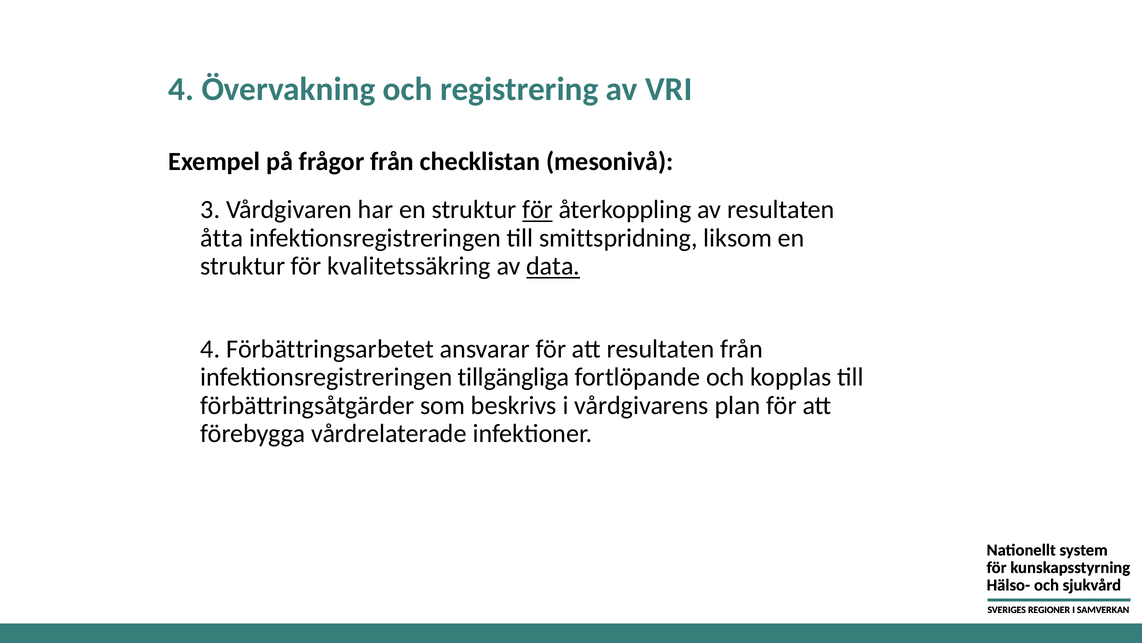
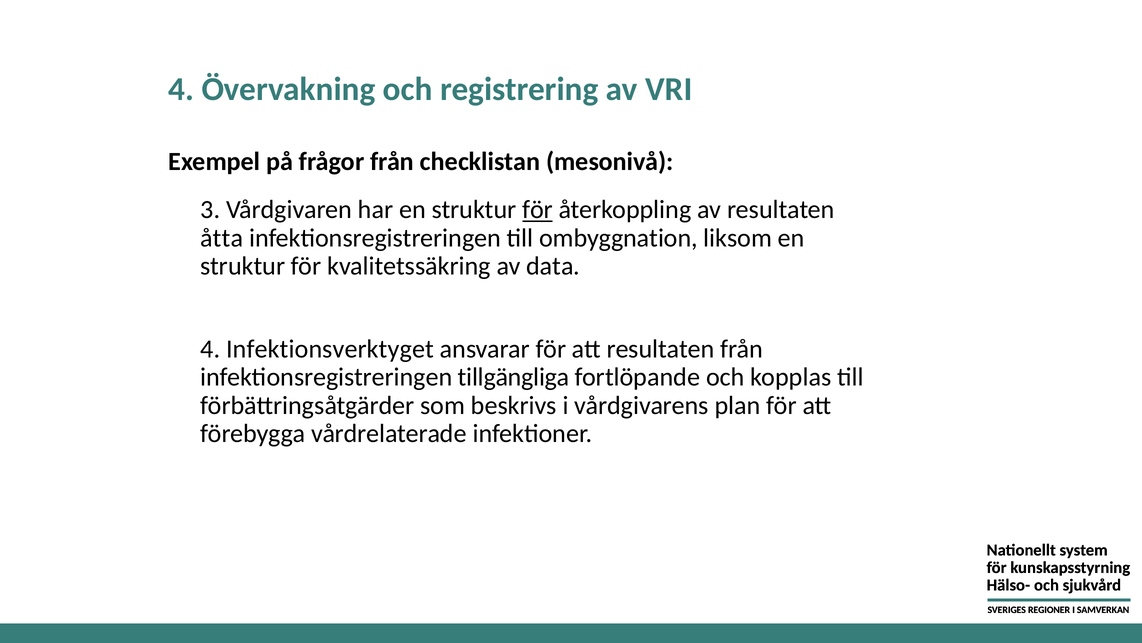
smittspridning: smittspridning -> ombyggnation (618, 238)
data underline: present -> none (553, 266)
Förbättringsarbetet: Förbättringsarbetet -> Infektionsverktyget (330, 349)
